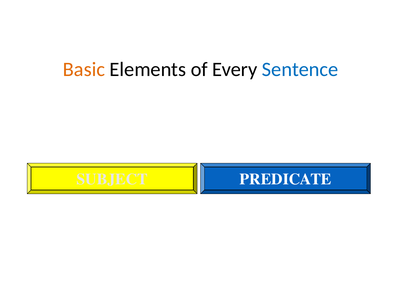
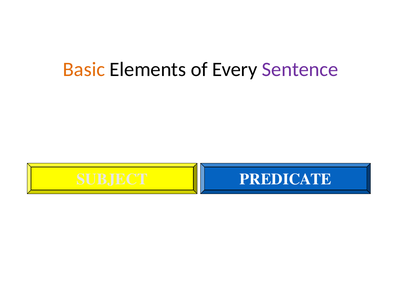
Sentence colour: blue -> purple (300, 69)
